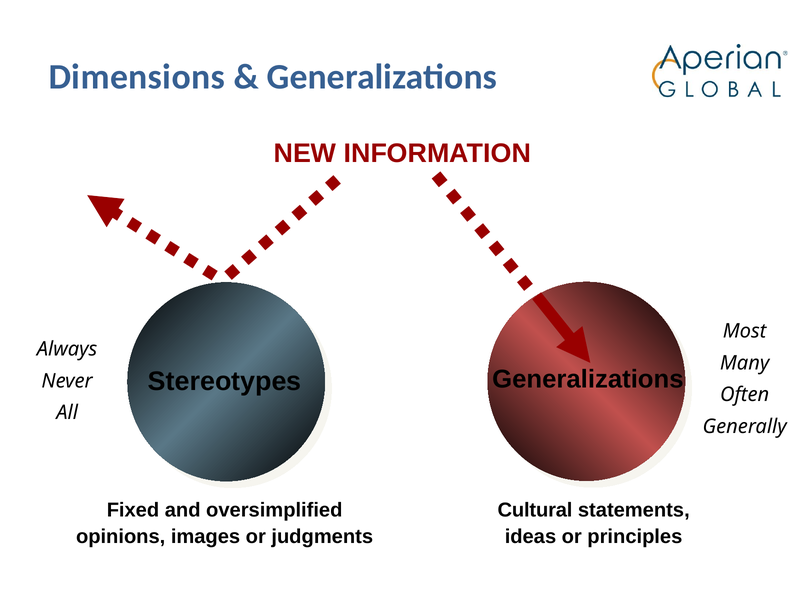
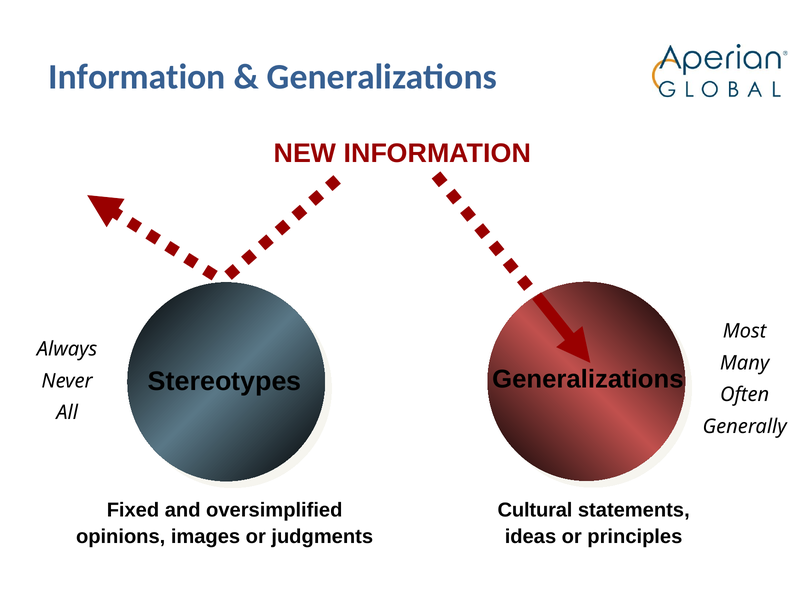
Dimensions: Dimensions -> Information (137, 77)
